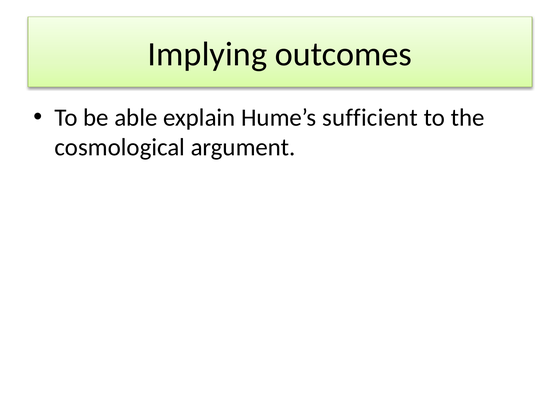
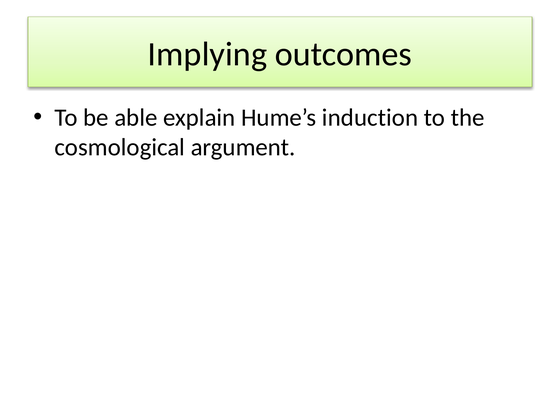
sufficient: sufficient -> induction (370, 117)
